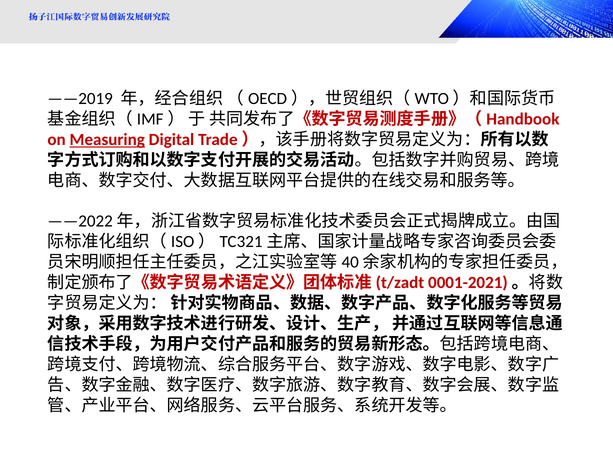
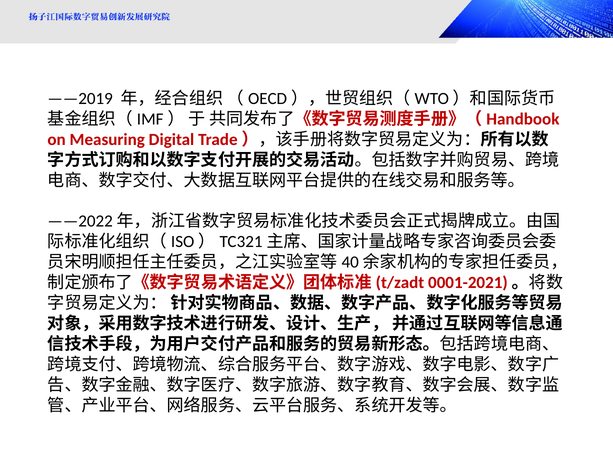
Measuring underline: present -> none (107, 139)
